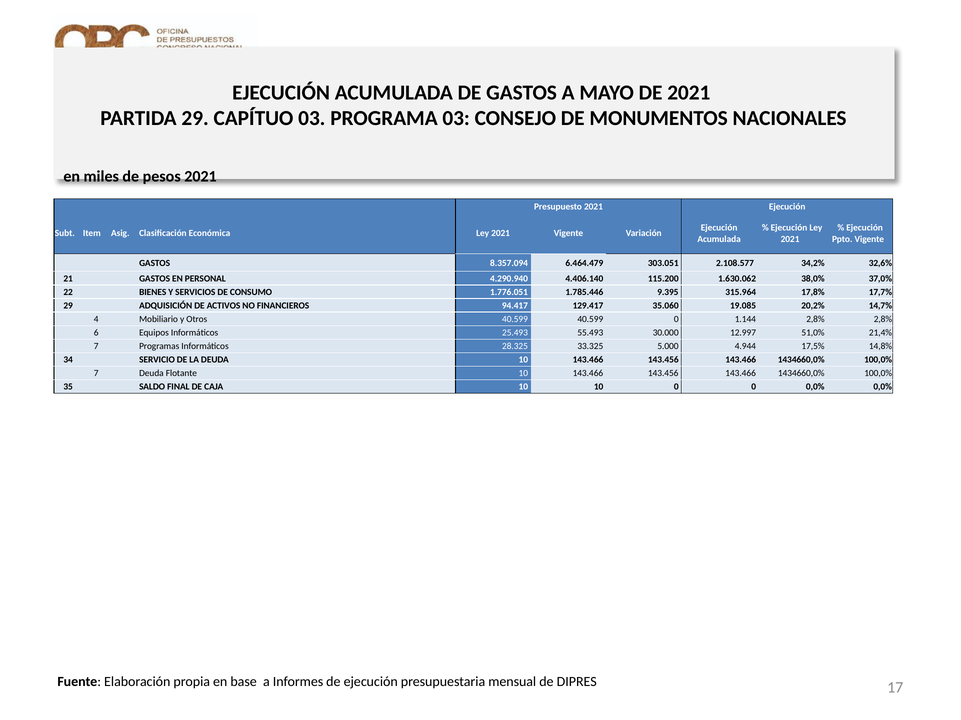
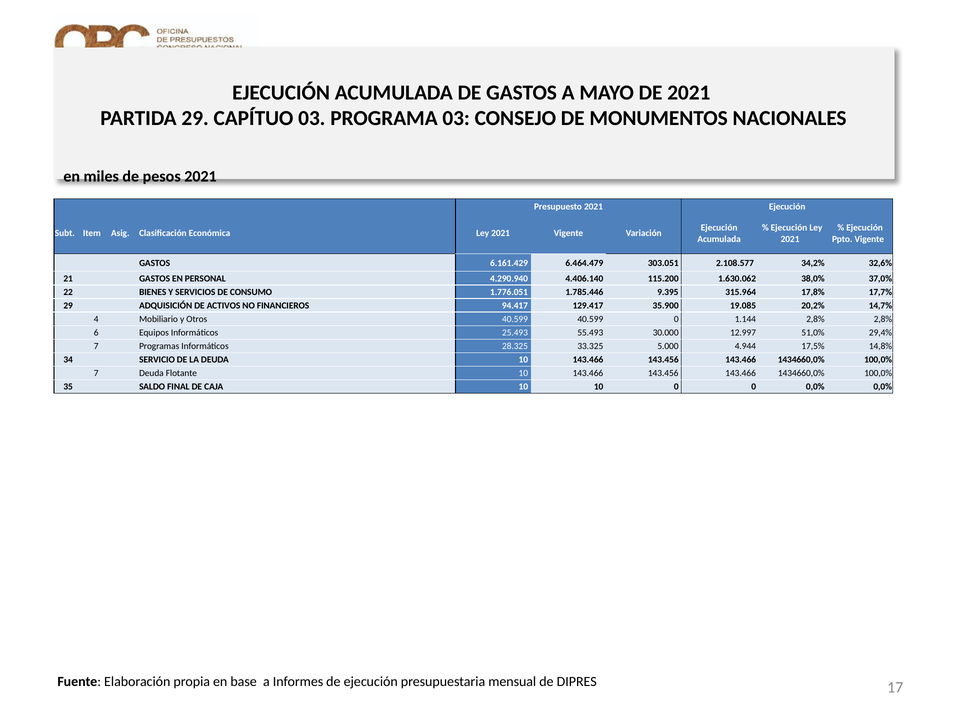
8.357.094: 8.357.094 -> 6.161.429 (509, 263)
35.060: 35.060 -> 35.900 (666, 306)
21,4%: 21,4% -> 29,4% (880, 333)
